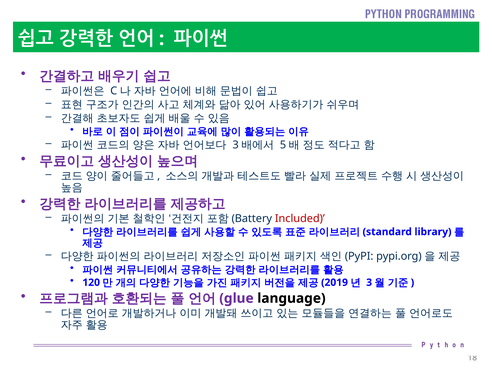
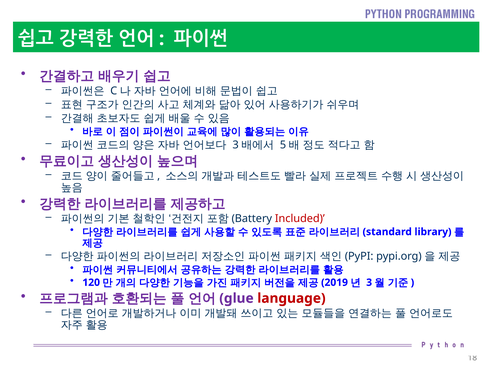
language colour: black -> red (291, 298)
